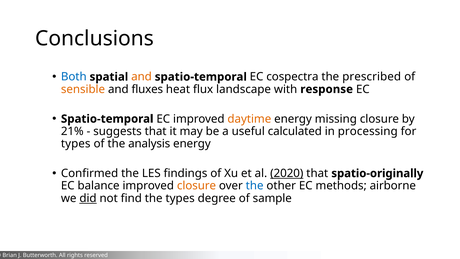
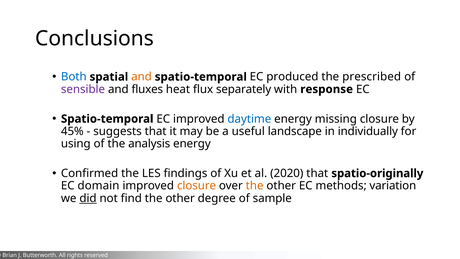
cospectra: cospectra -> produced (292, 77)
sensible colour: orange -> purple (83, 89)
landscape: landscape -> separately (244, 89)
daytime colour: orange -> blue (249, 119)
21%: 21% -> 45% (72, 131)
calculated: calculated -> landscape (295, 131)
processing: processing -> individually (368, 131)
types: types -> using (76, 144)
2020 underline: present -> none (287, 173)
balance: balance -> domain (98, 186)
the colour: blue -> orange (255, 186)
airborne: airborne -> variation (393, 186)
find the types: types -> other (180, 198)
